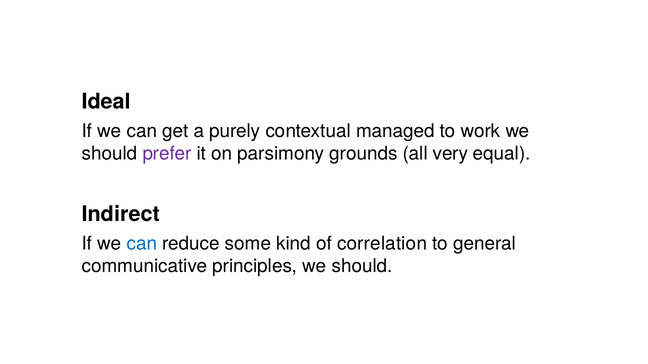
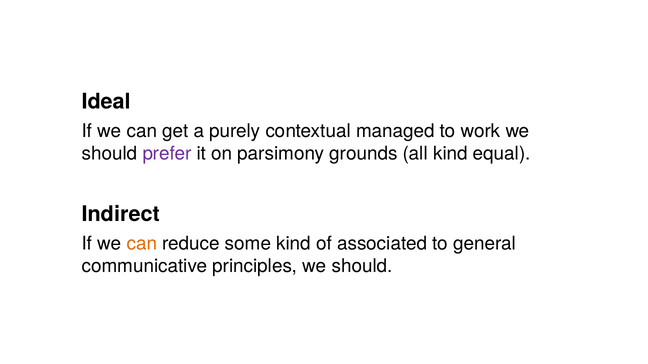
all very: very -> kind (450, 154)
can colour: blue -> orange (142, 244)
correlation: correlation -> associated (382, 244)
